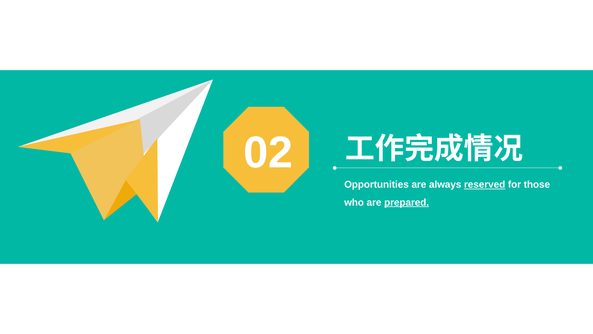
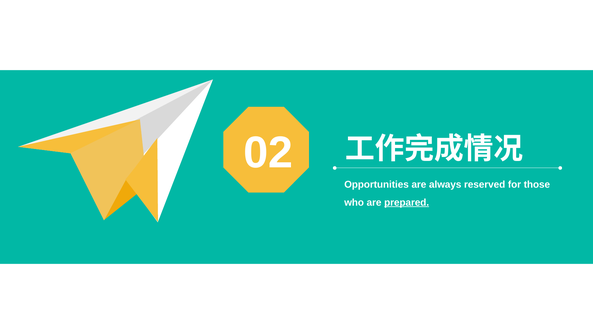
reserved underline: present -> none (485, 184)
